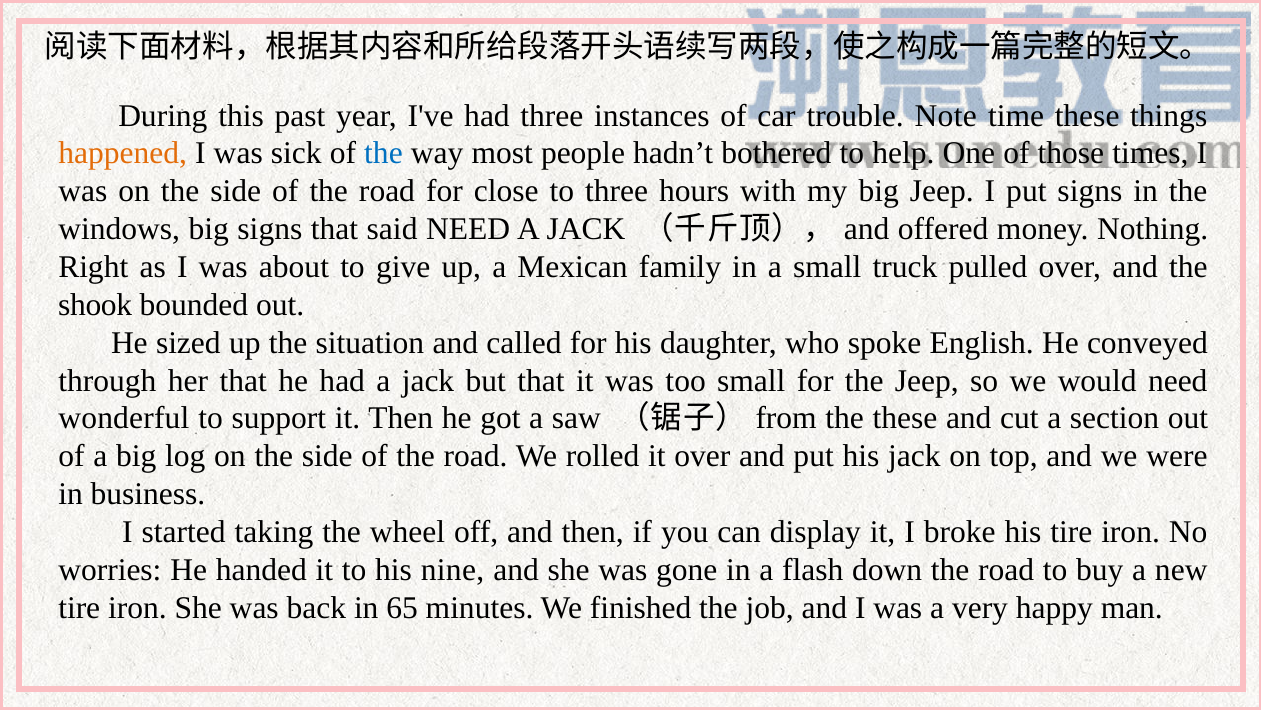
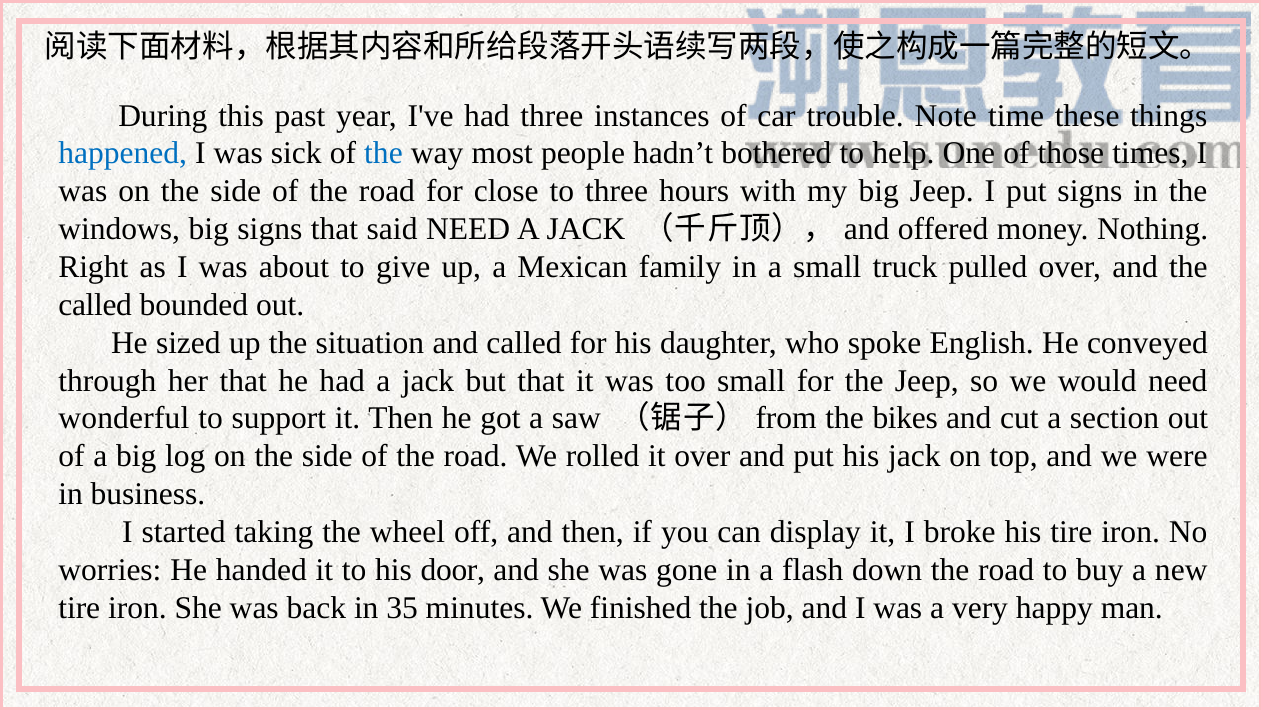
happened colour: orange -> blue (123, 153)
shook: shook -> called (95, 305)
the these: these -> bikes (905, 418)
nine: nine -> door (453, 569)
65: 65 -> 35 (402, 607)
